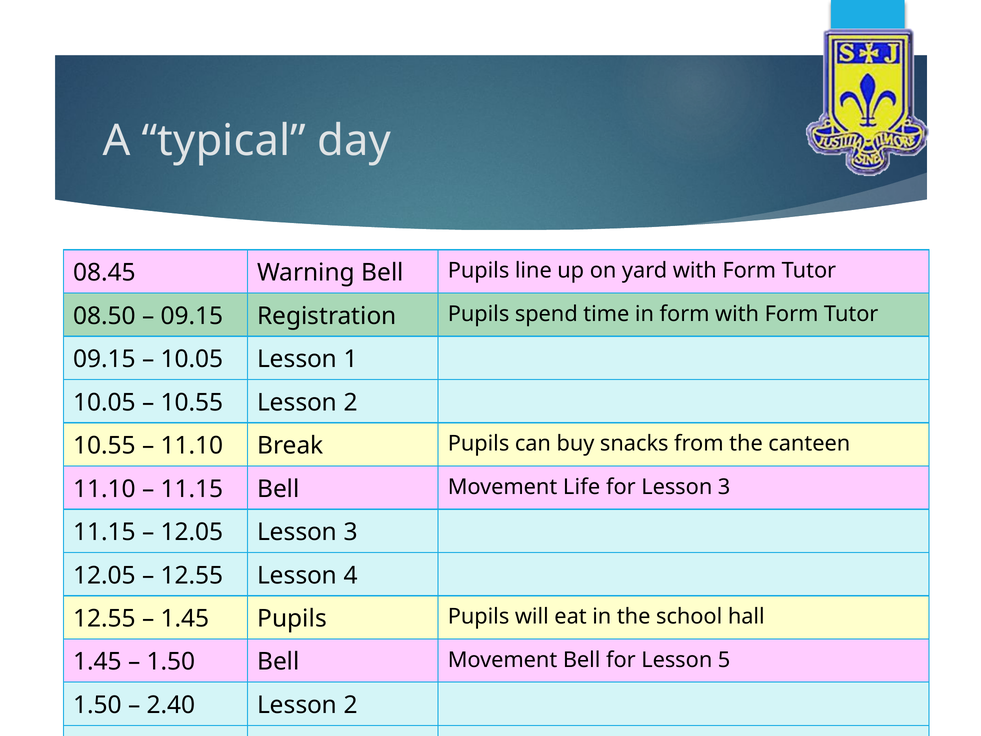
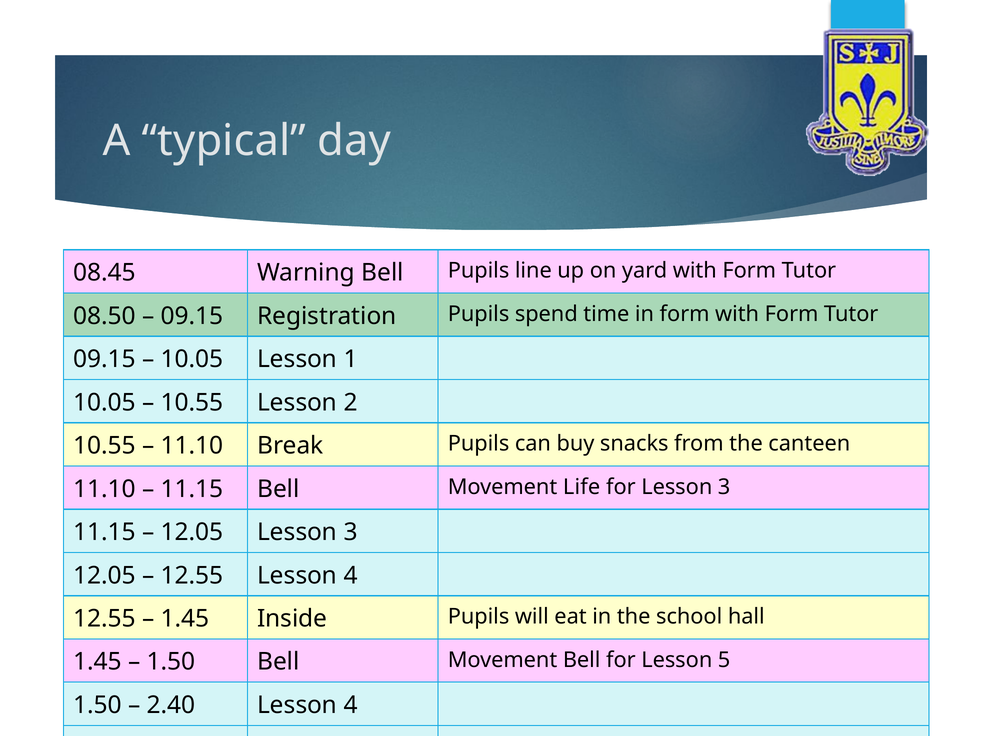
1.45 Pupils: Pupils -> Inside (292, 618)
2.40 Lesson 2: 2 -> 4 (351, 705)
